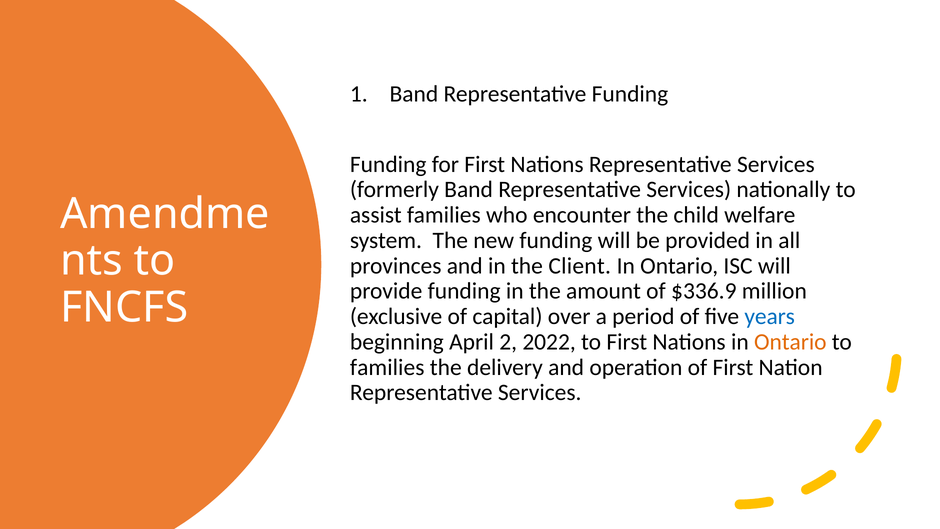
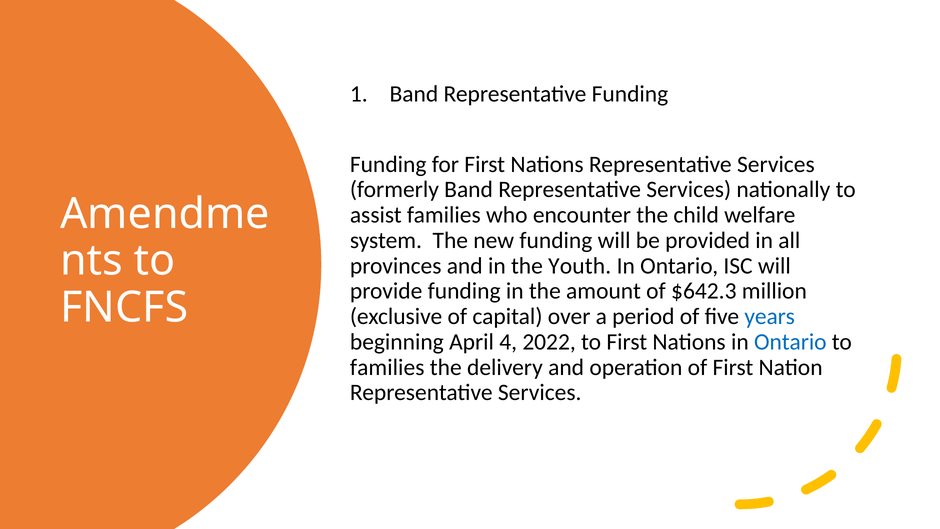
Client: Client -> Youth (580, 266)
$336.9: $336.9 -> $642.3 (704, 291)
2: 2 -> 4 (508, 342)
Ontario colour: orange -> blue (790, 342)
